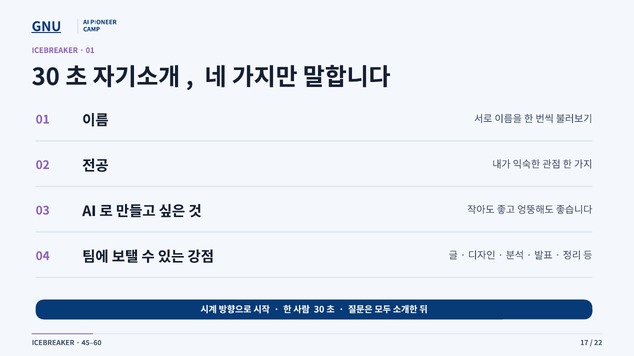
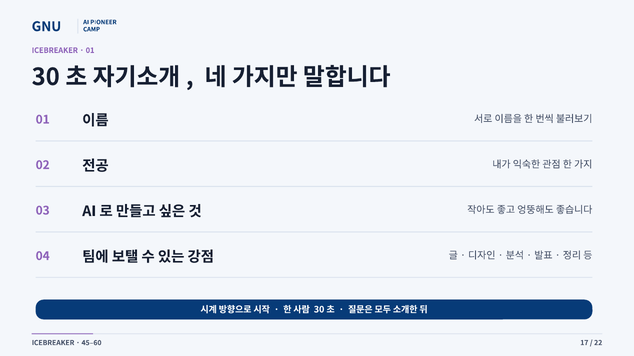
GNU underline: present -> none (46, 27)
